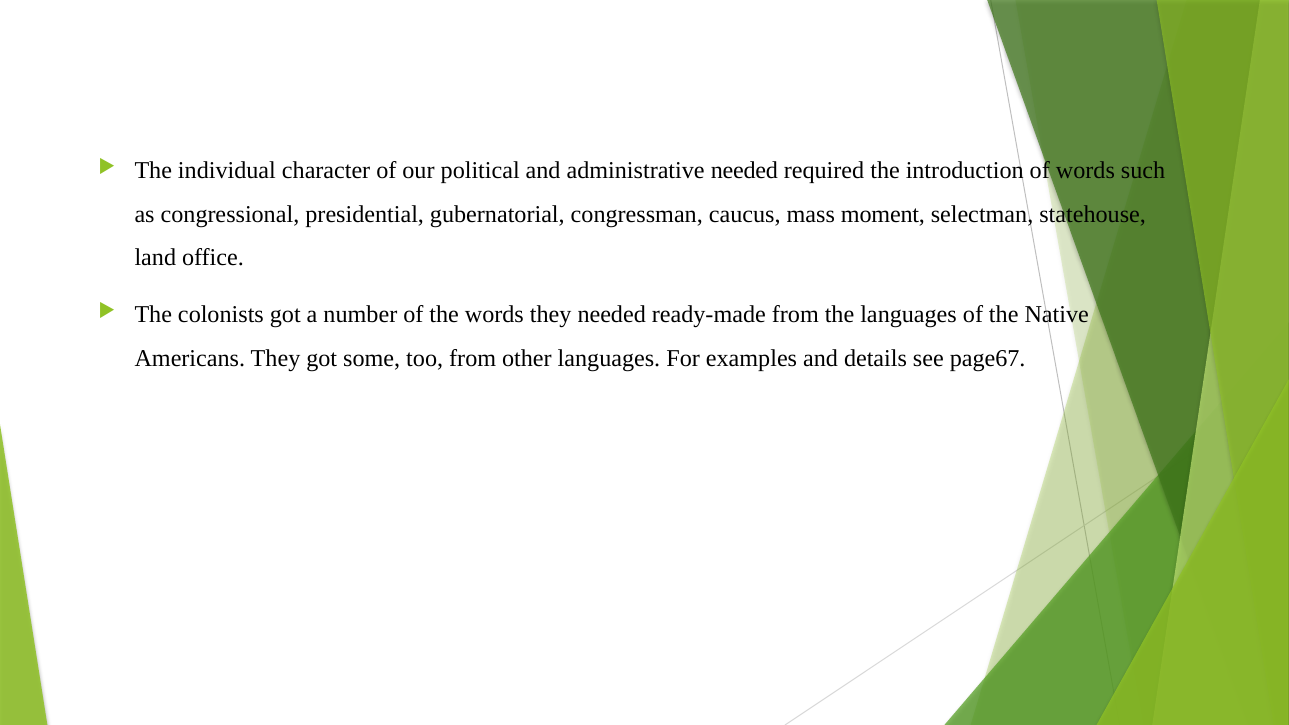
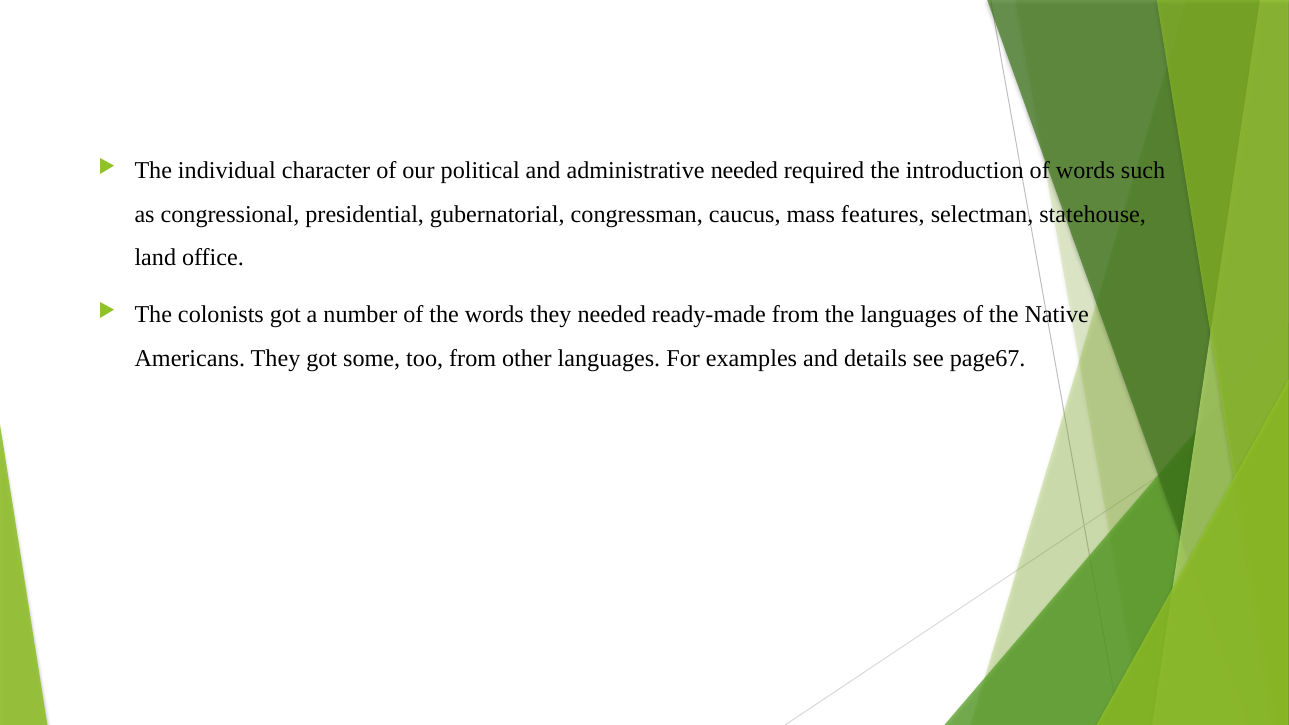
moment: moment -> features (883, 214)
